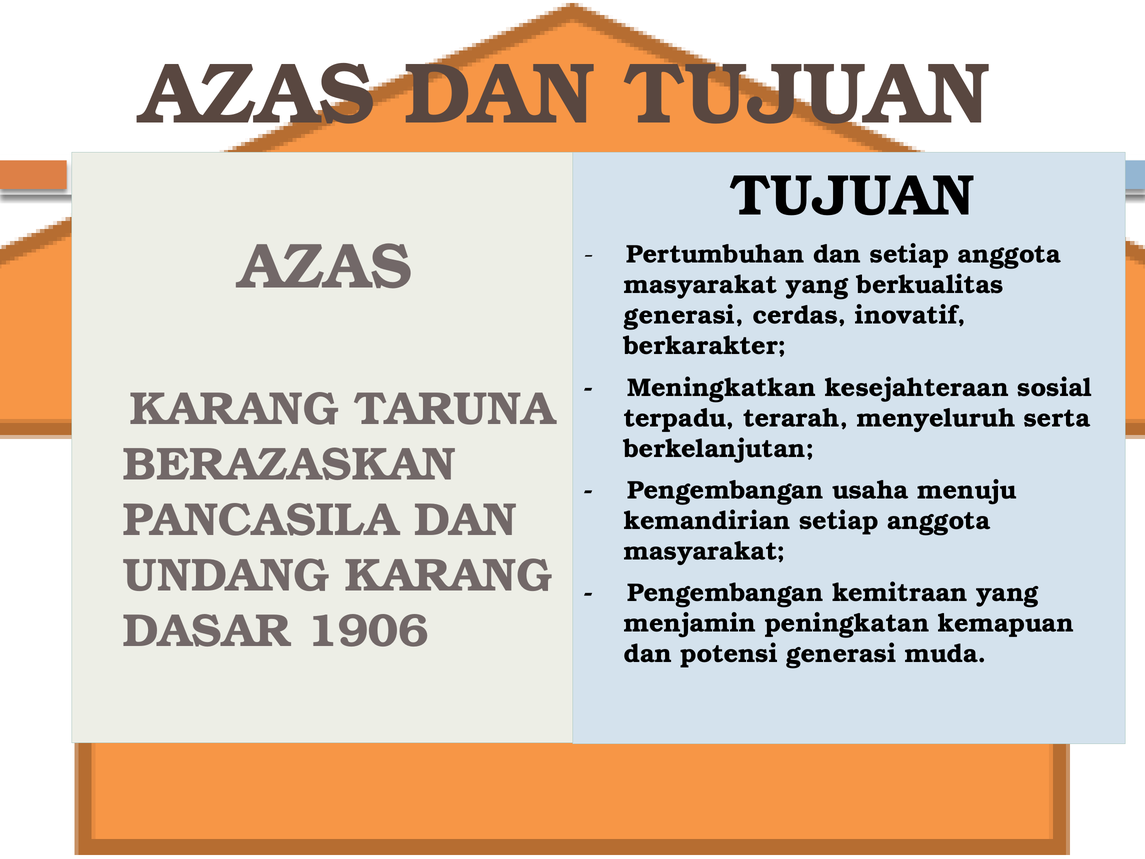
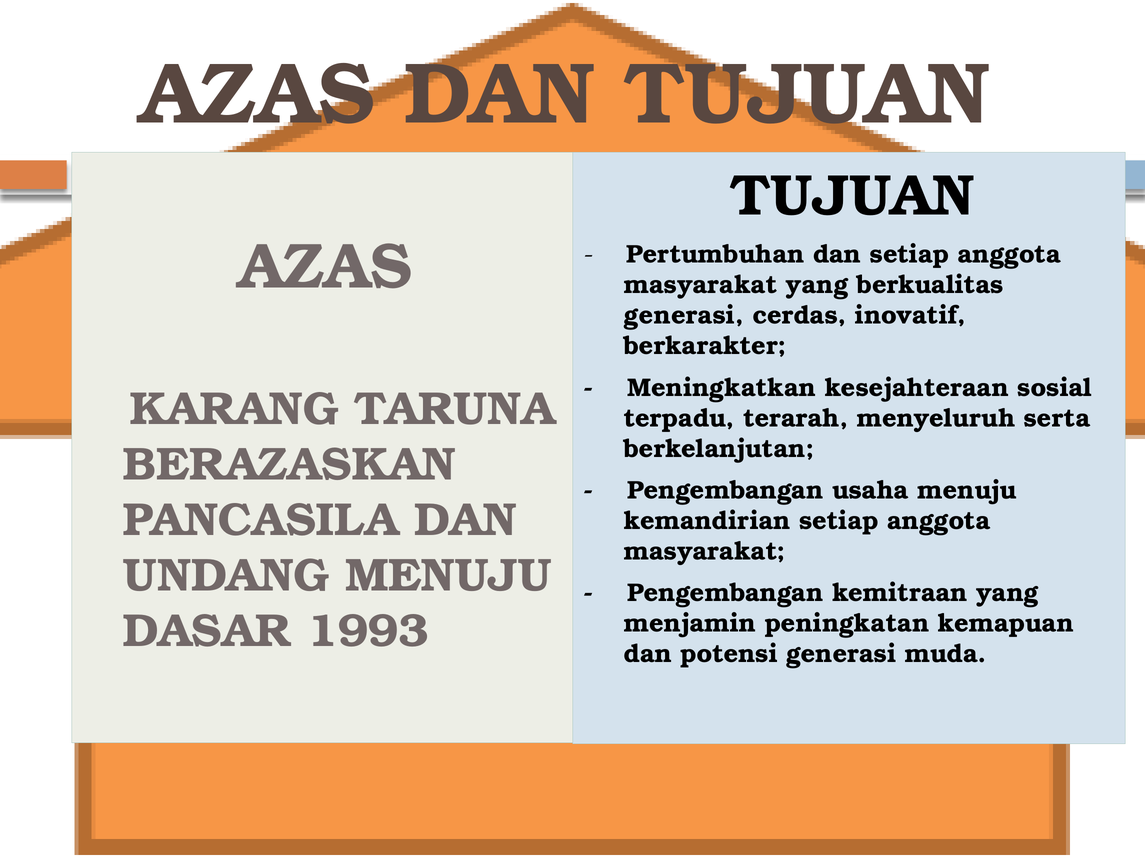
UNDANG KARANG: KARANG -> MENUJU (448, 575)
1906: 1906 -> 1993 (368, 631)
